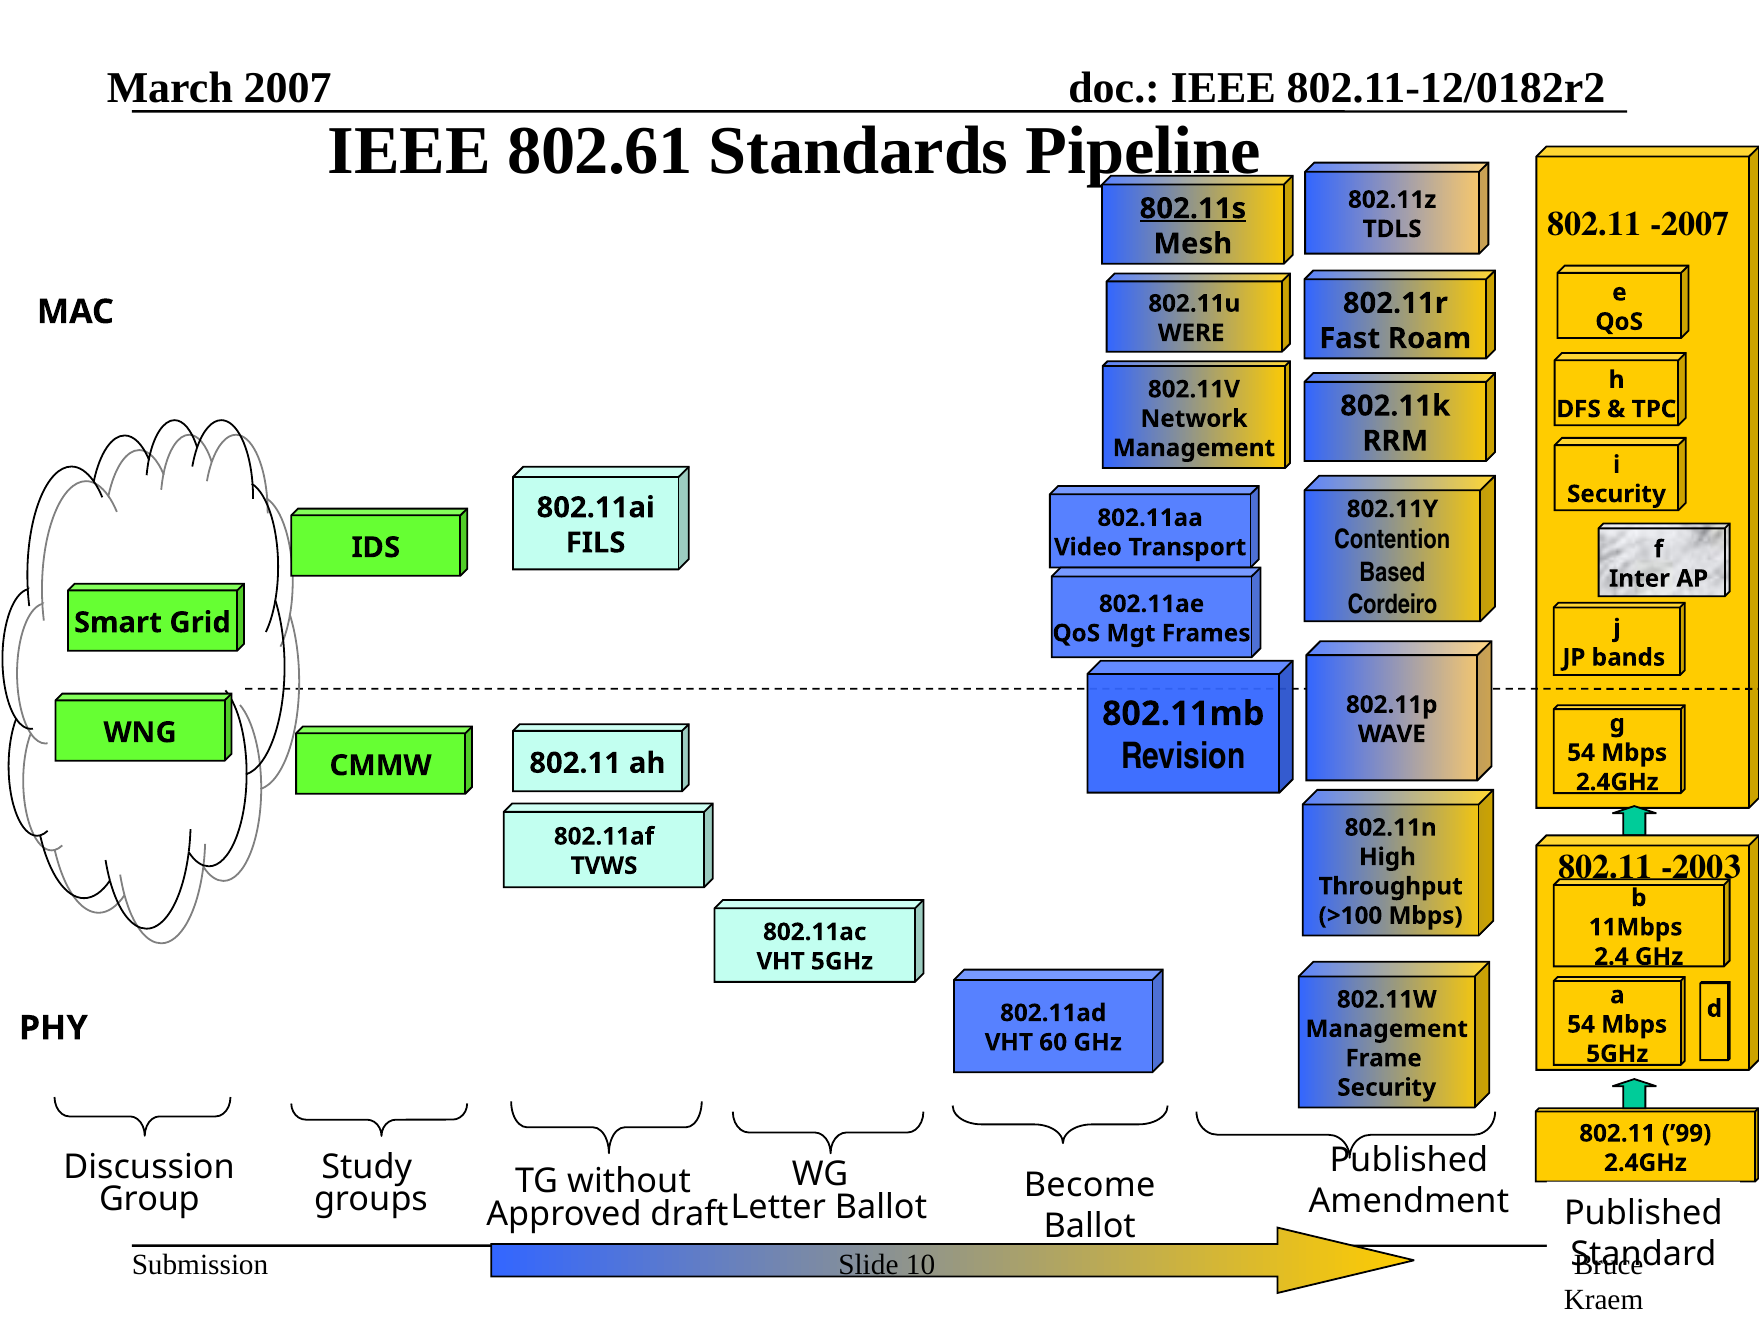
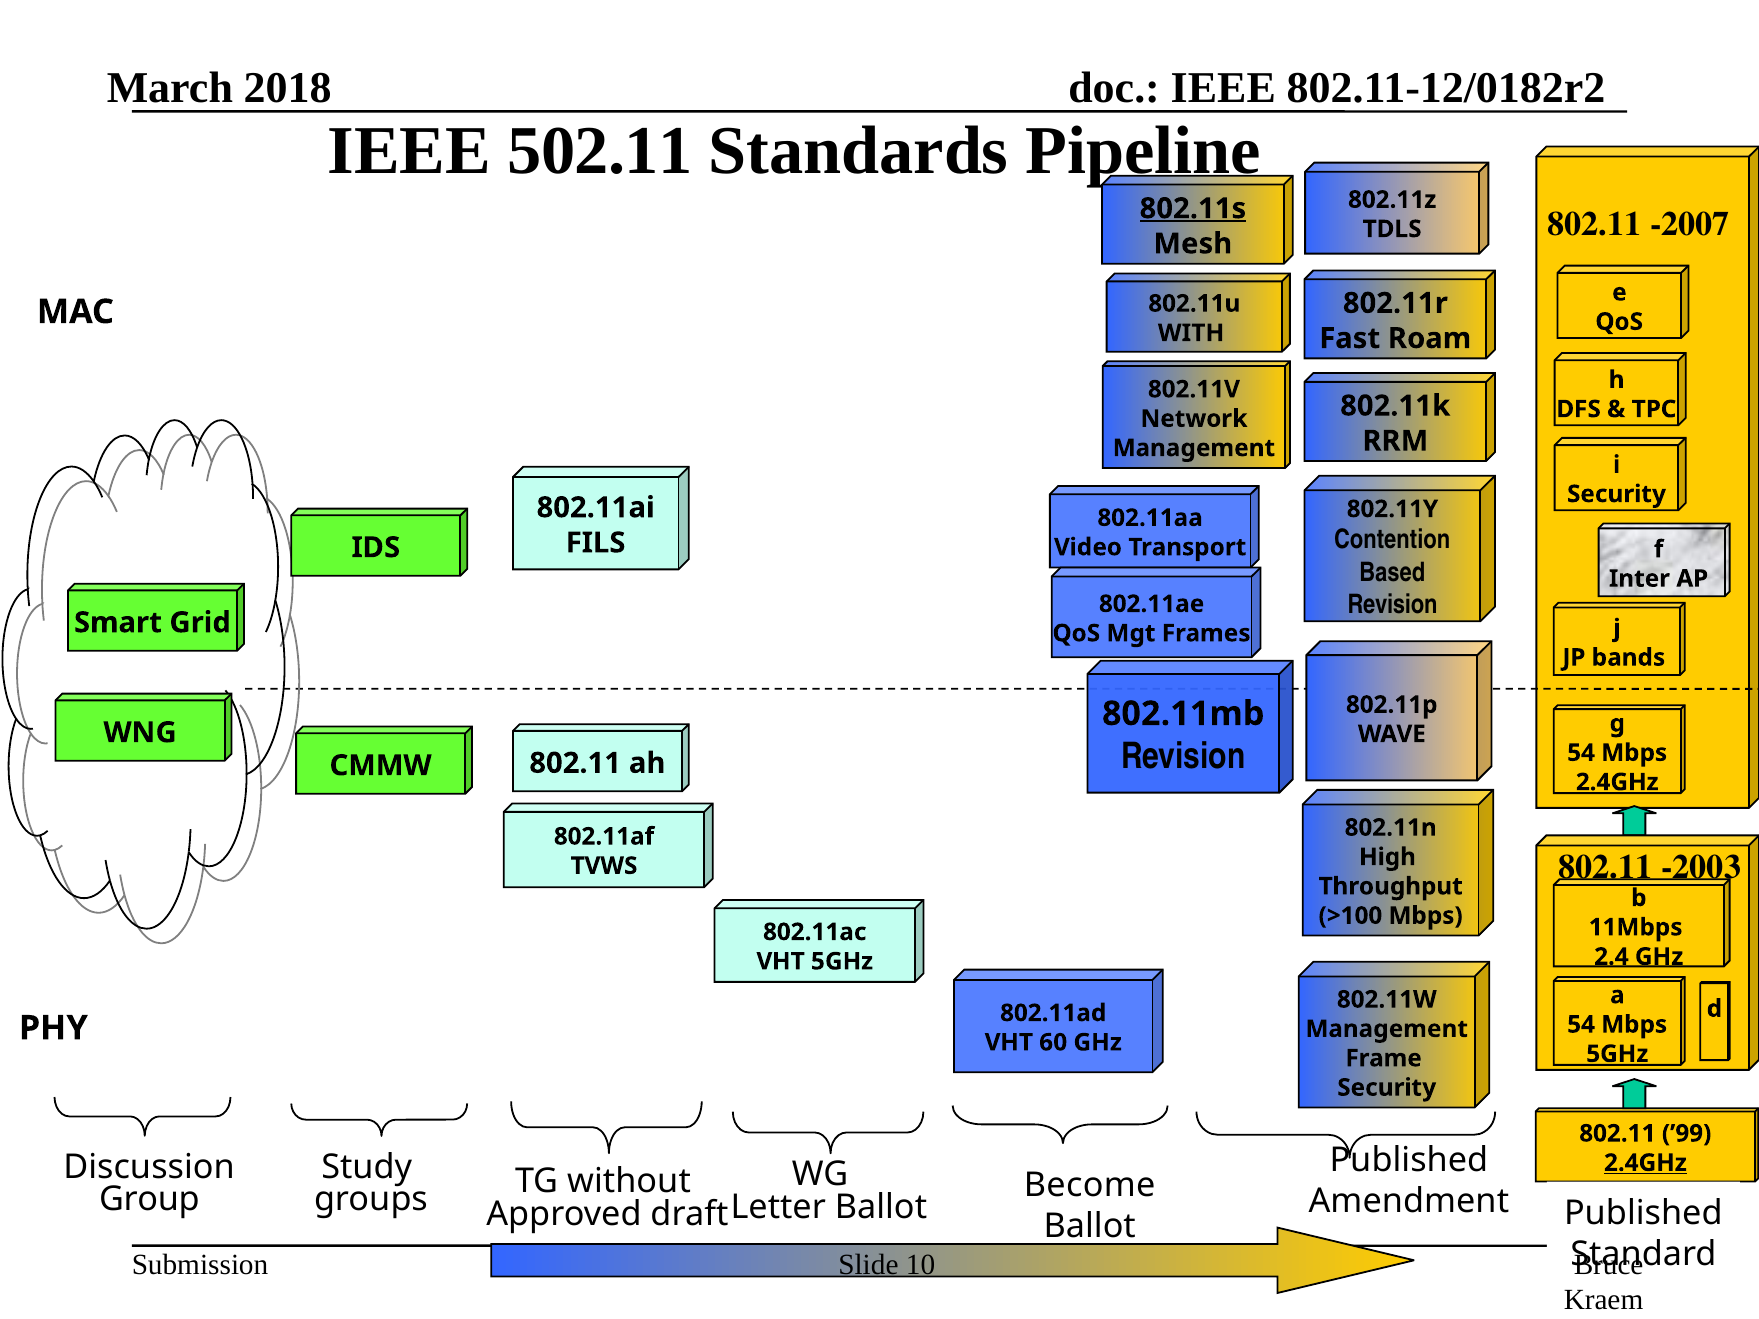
2007: 2007 -> 2018 (288, 88)
802.61: 802.61 -> 502.11 (600, 151)
WERE: WERE -> WITH (1191, 333)
Cordeiro: Cordeiro -> Revision (1392, 605)
2.4GHz underline: none -> present (1645, 1163)
